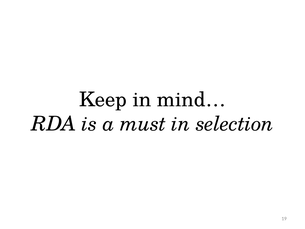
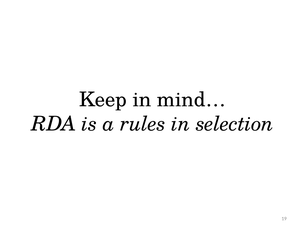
must: must -> rules (143, 124)
